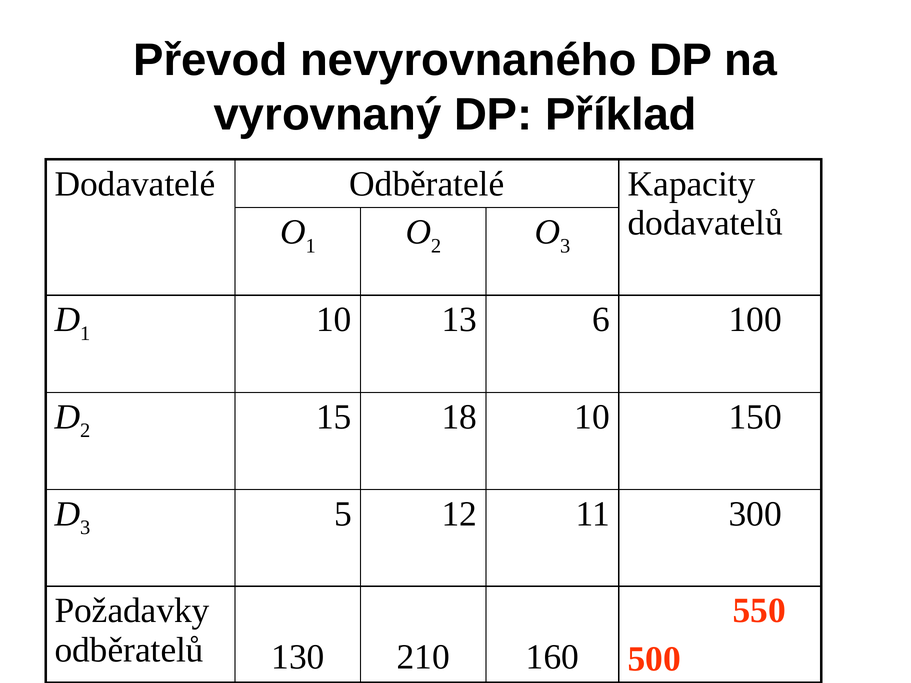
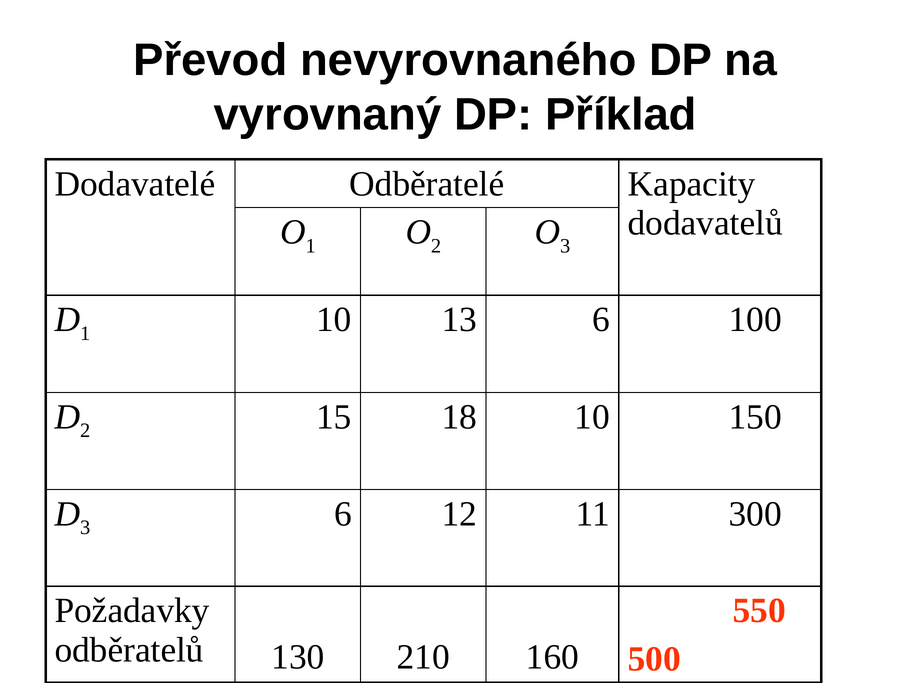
5: 5 -> 6 (343, 514)
